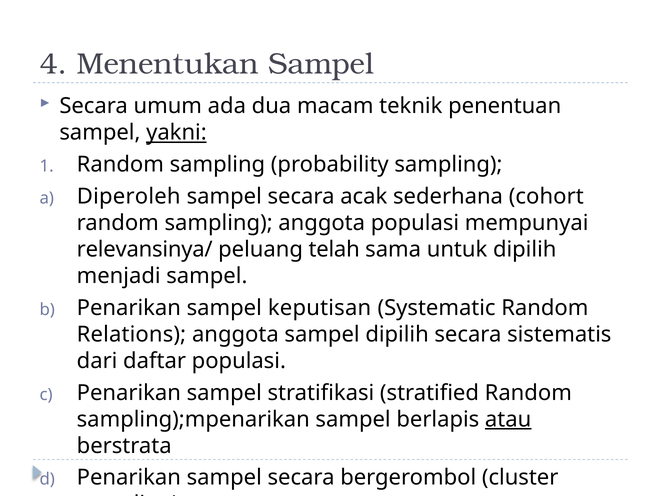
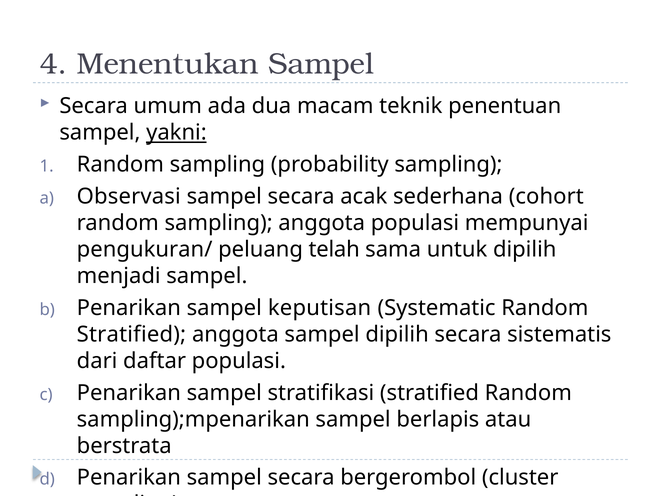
Diperoleh: Diperoleh -> Observasi (129, 197)
relevansinya/: relevansinya/ -> pengukuran/ (145, 249)
Relations: Relations -> Stratified (131, 334)
atau underline: present -> none (508, 419)
